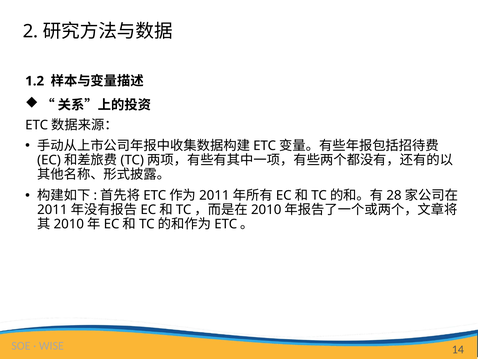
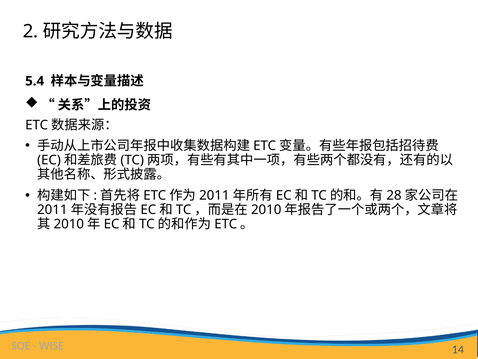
1.2: 1.2 -> 5.4 (35, 81)
